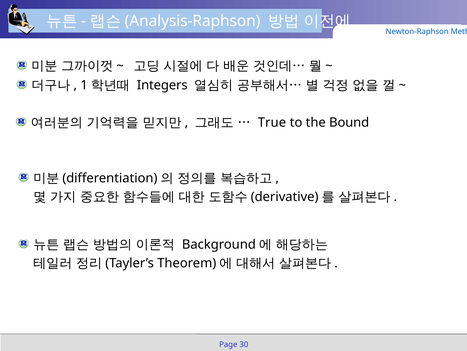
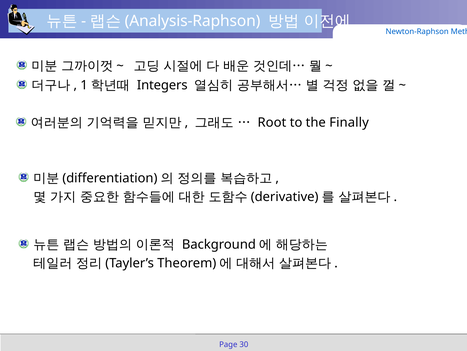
True: True -> Root (272, 122)
Bound: Bound -> Finally (349, 122)
